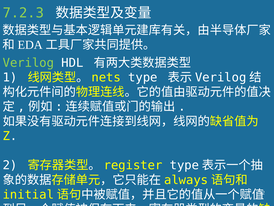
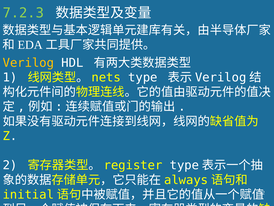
Verilog colour: light green -> yellow (28, 63)
